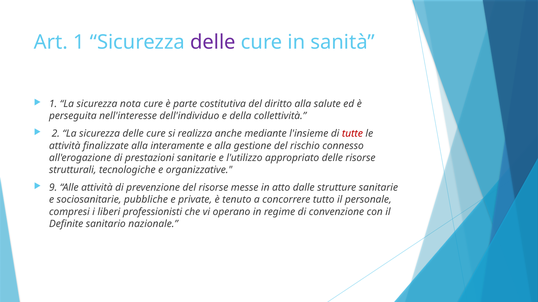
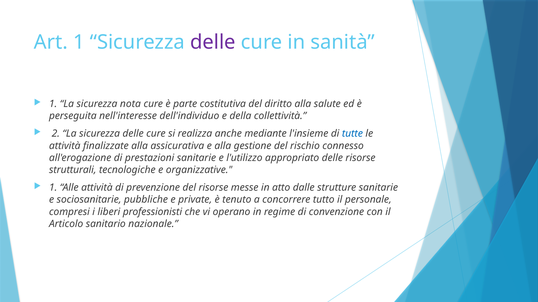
tutte colour: red -> blue (352, 134)
interamente: interamente -> assicurativa (177, 146)
9: 9 -> 1 (53, 188)
Definite: Definite -> Articolo (66, 224)
